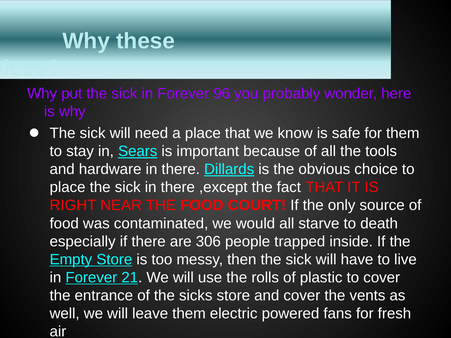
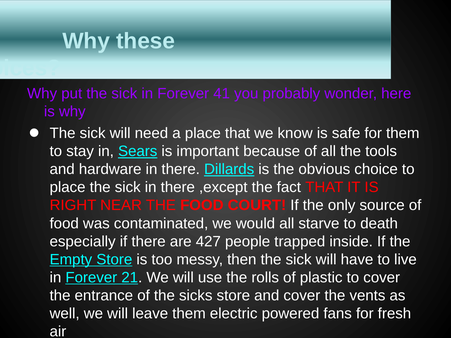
96: 96 -> 41 (222, 94)
306: 306 -> 427 (208, 242)
